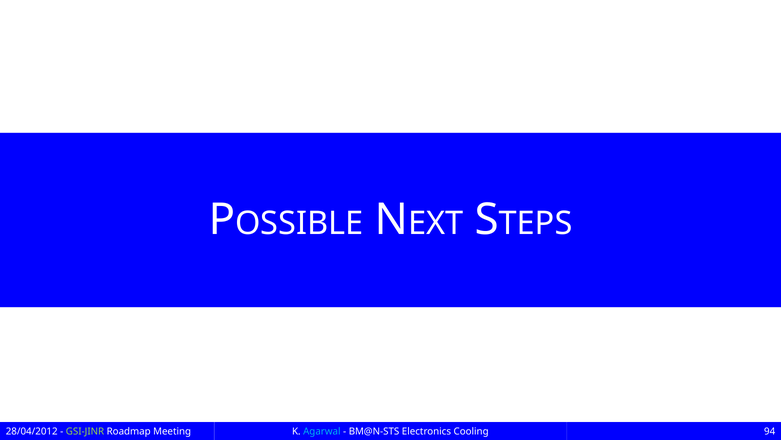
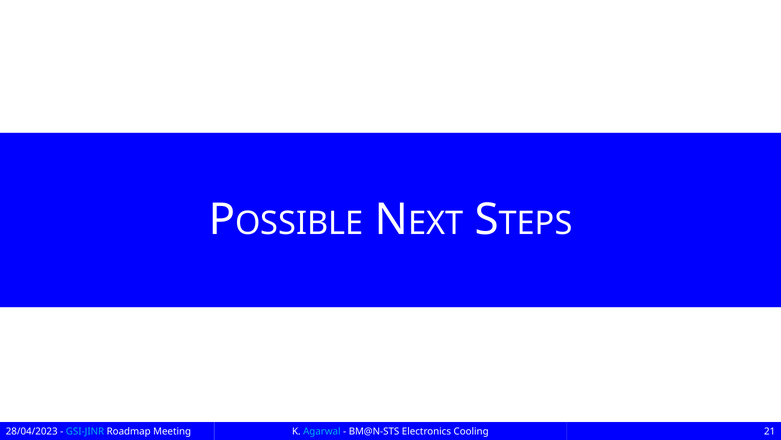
28/04/2012: 28/04/2012 -> 28/04/2023 (32, 431)
GSI-JINR colour: light green -> light blue (85, 431)
94: 94 -> 21 (770, 431)
